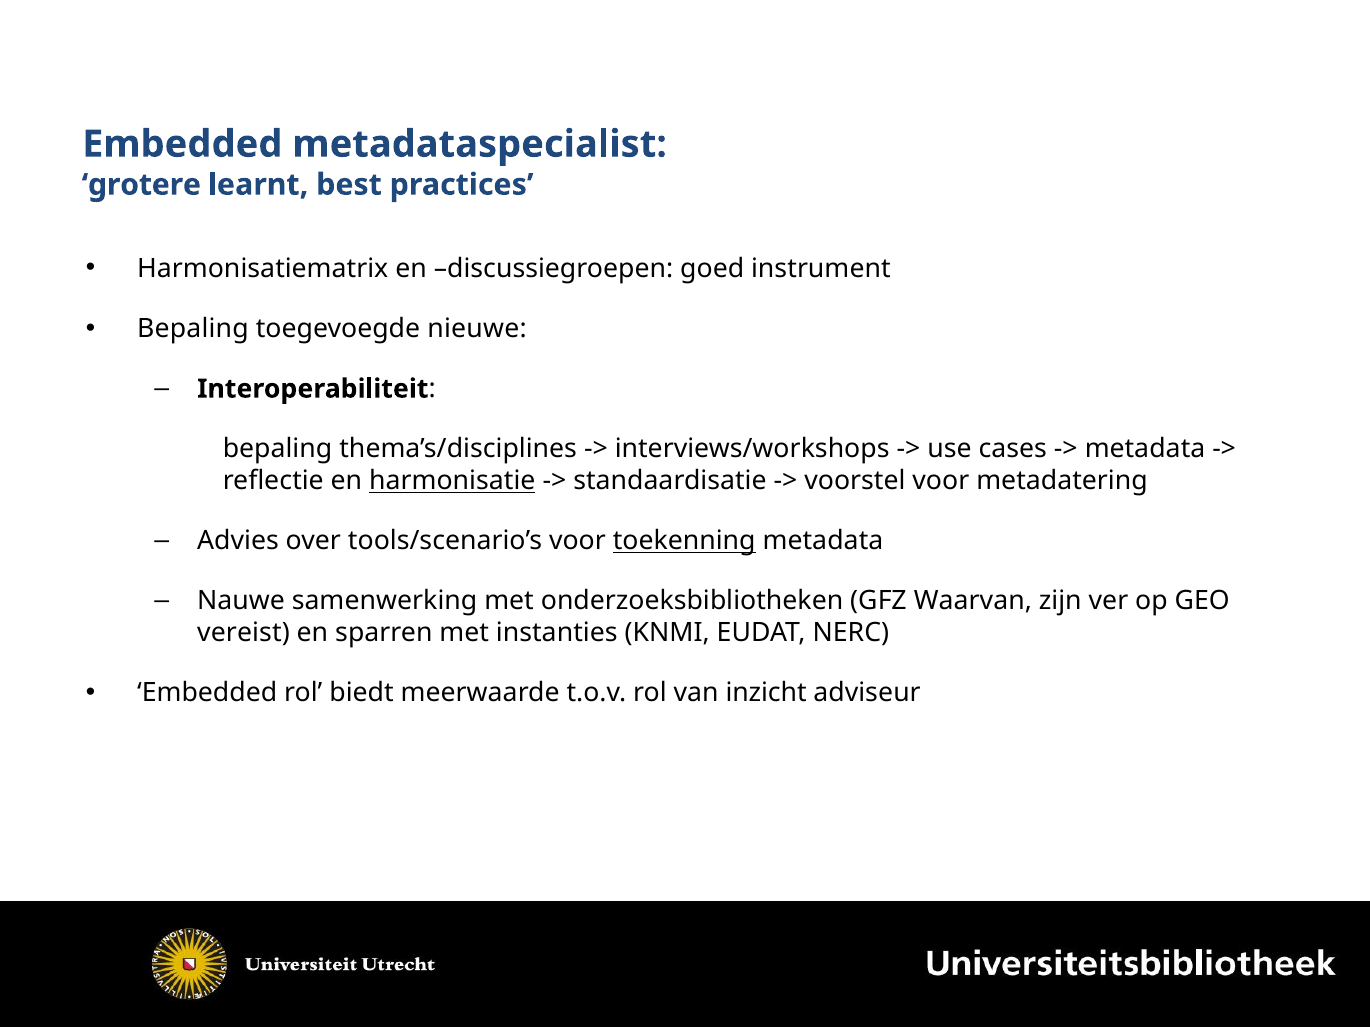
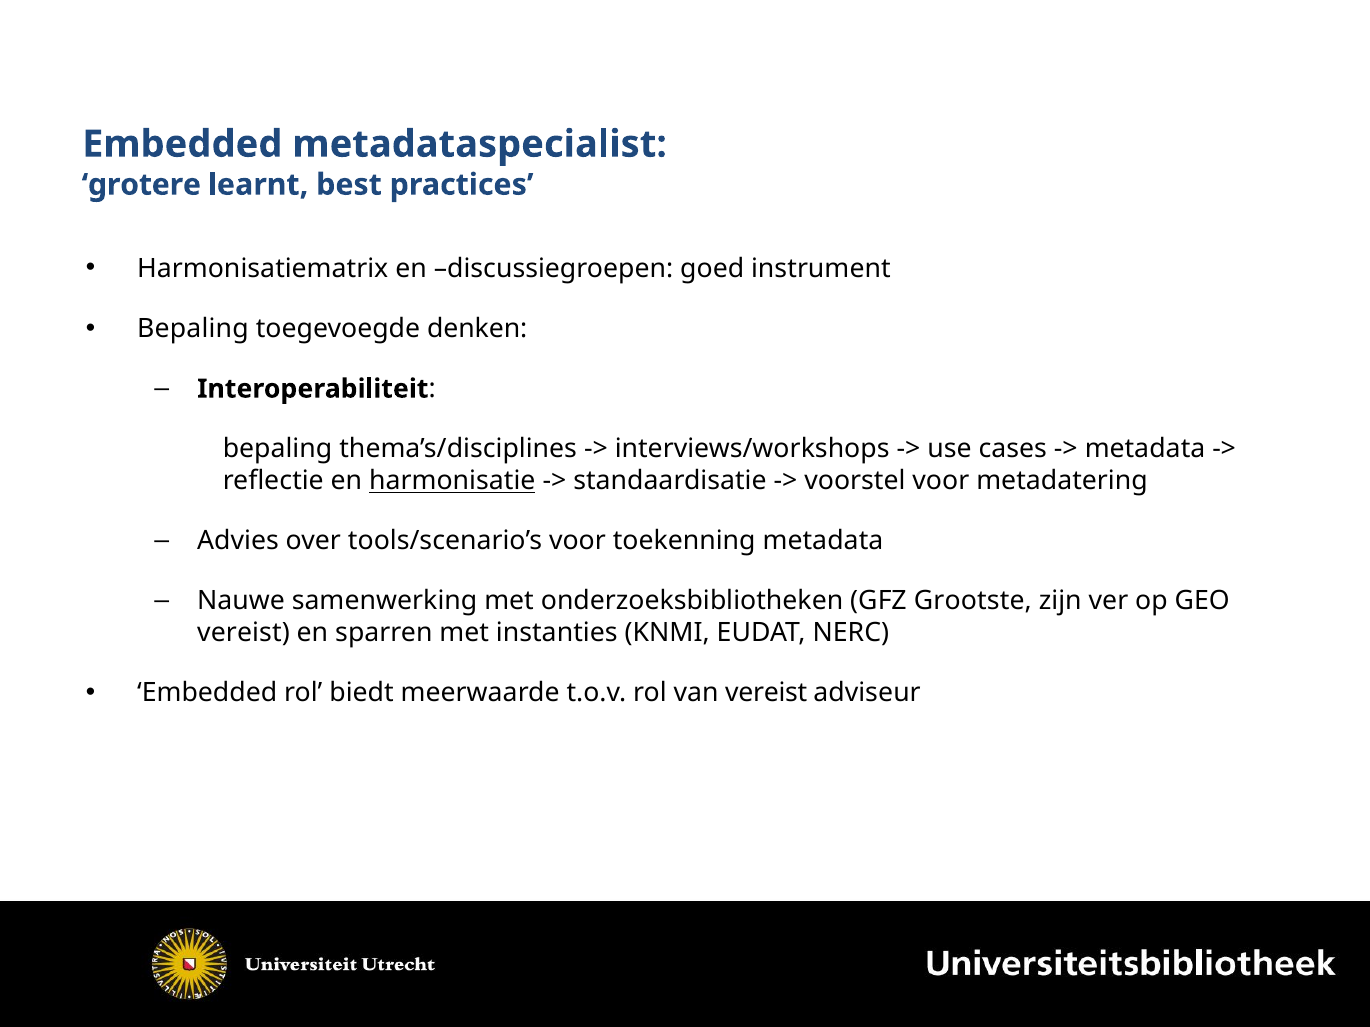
nieuwe: nieuwe -> denken (477, 329)
toekenning underline: present -> none (684, 541)
Waarvan: Waarvan -> Grootste (973, 601)
van inzicht: inzicht -> vereist (766, 694)
